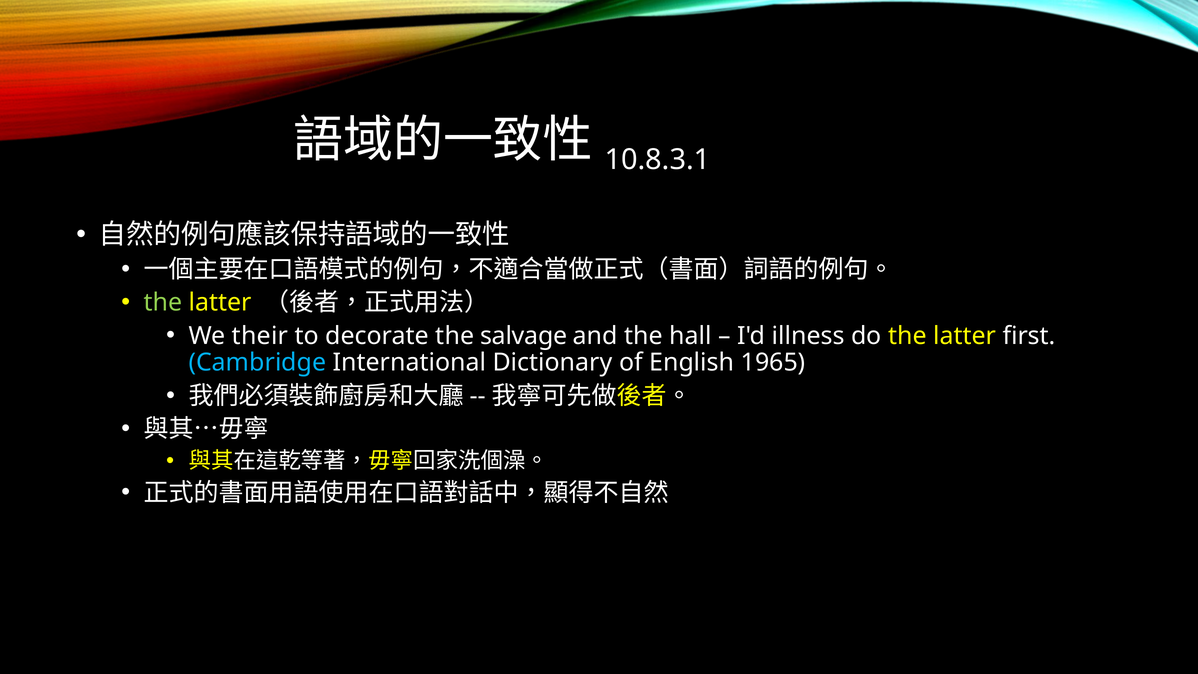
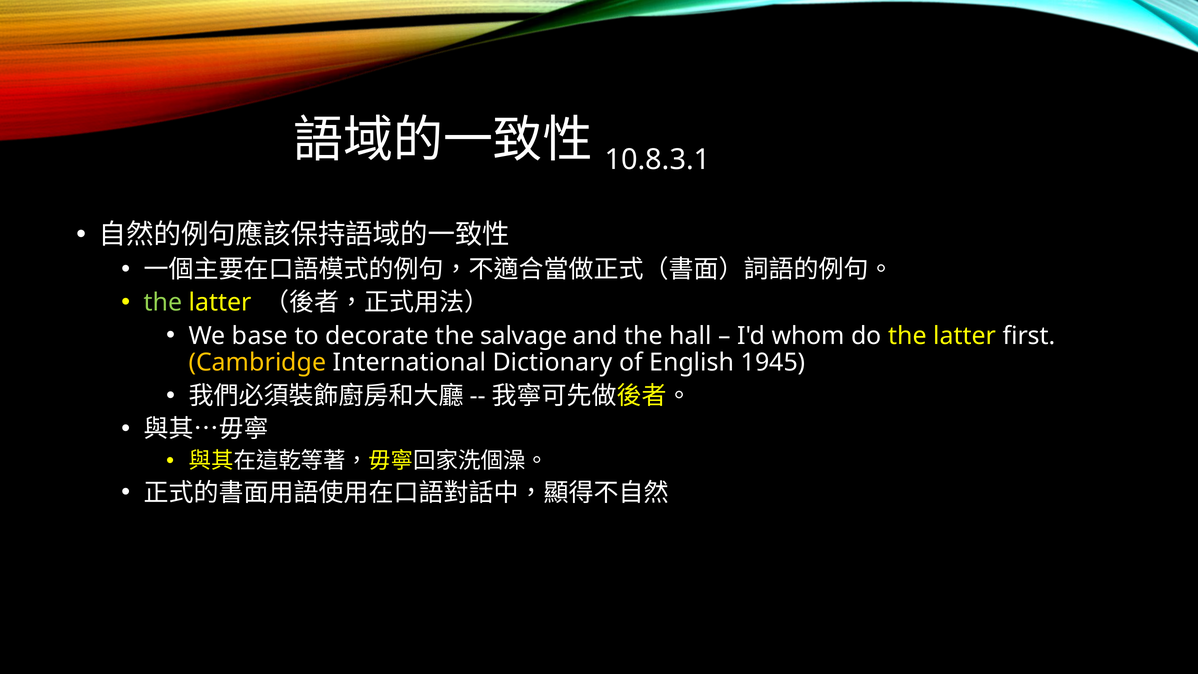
their: their -> base (260, 336)
illness: illness -> whom (808, 336)
Cambridge colour: light blue -> yellow (257, 363)
1965: 1965 -> 1945 (773, 363)
